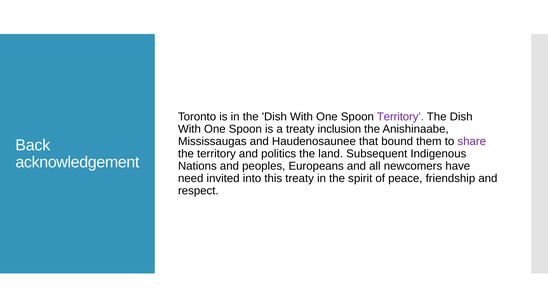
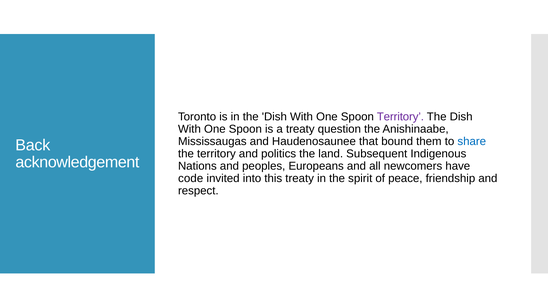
inclusion: inclusion -> question (339, 129)
share colour: purple -> blue (472, 142)
need: need -> code (191, 178)
